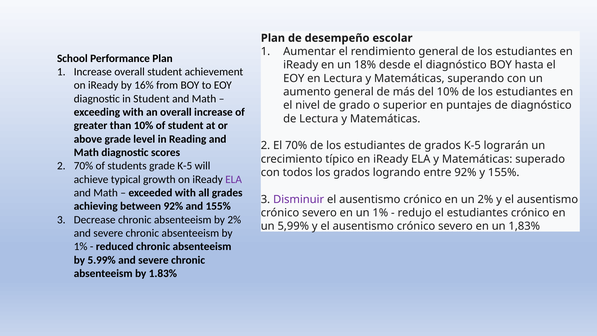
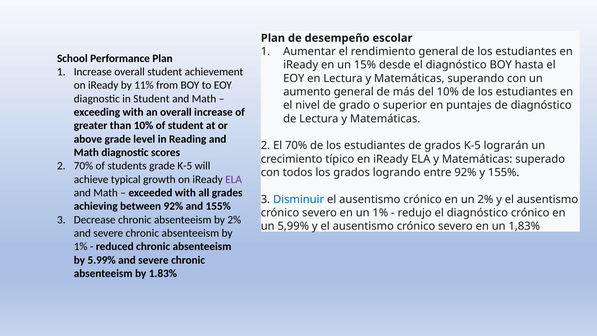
18%: 18% -> 15% (365, 65)
16%: 16% -> 11% (144, 85)
Disminuir colour: purple -> blue (299, 199)
redujo el estudiantes: estudiantes -> diagnóstico (477, 213)
